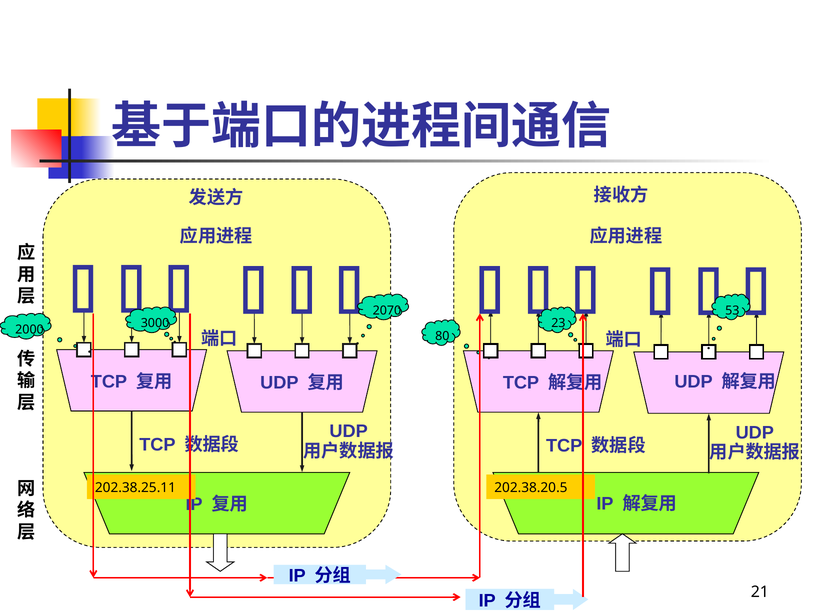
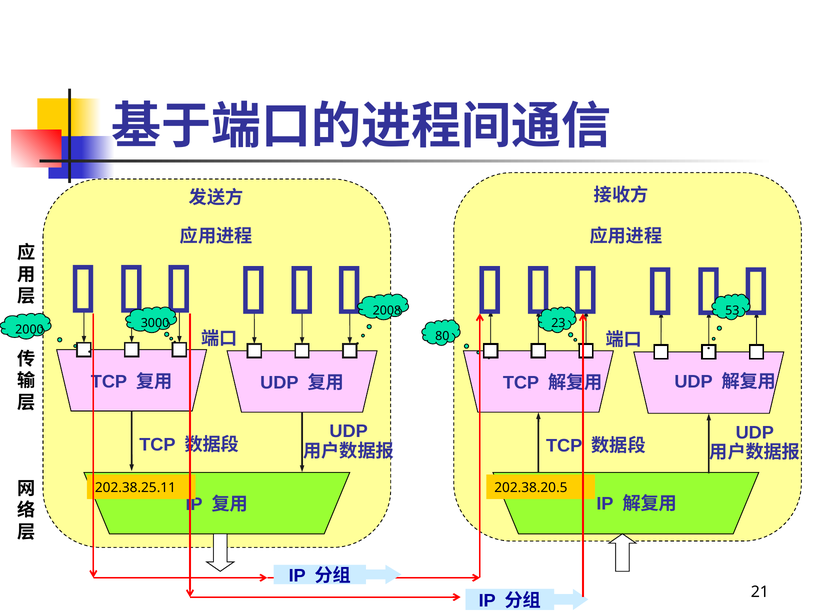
2070: 2070 -> 2008 (387, 310)
